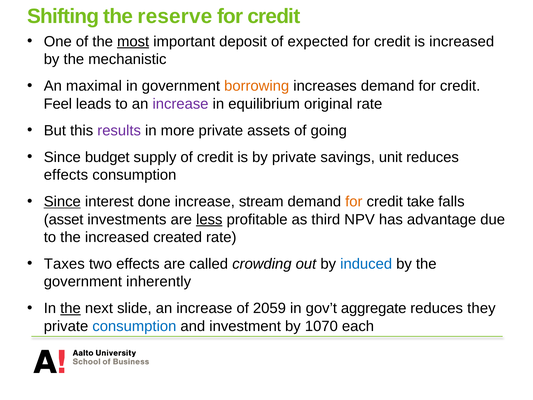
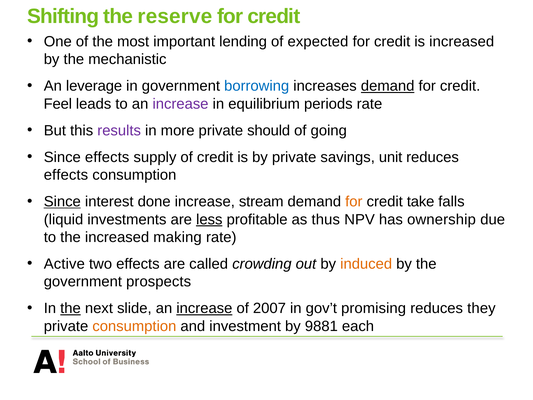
most underline: present -> none (133, 42)
deposit: deposit -> lending (243, 42)
maximal: maximal -> leverage (94, 86)
borrowing colour: orange -> blue (257, 86)
demand underline: none -> present (388, 86)
original: original -> periods (328, 104)
assets: assets -> should (269, 130)
Since budget: budget -> effects (107, 157)
asset: asset -> liquid (64, 219)
third: third -> thus (326, 219)
advantage: advantage -> ownership (442, 219)
created: created -> making (178, 237)
Taxes: Taxes -> Active (64, 264)
induced colour: blue -> orange (366, 264)
inherently: inherently -> prospects (159, 282)
increase underline: none -> present (204, 308)
2059: 2059 -> 2007 (269, 308)
aggregate: aggregate -> promising (374, 308)
consumption colour: blue -> orange (134, 326)
1070: 1070 -> 9881 (321, 326)
